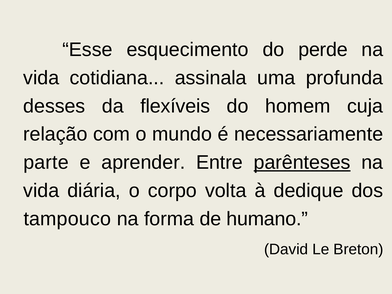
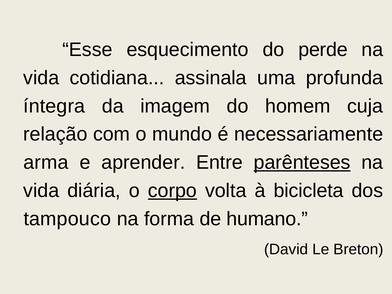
desses: desses -> íntegra (54, 106)
flexíveis: flexíveis -> imagem (175, 106)
parte: parte -> arma (46, 162)
corpo underline: none -> present (172, 191)
dedique: dedique -> bicicleta (309, 191)
